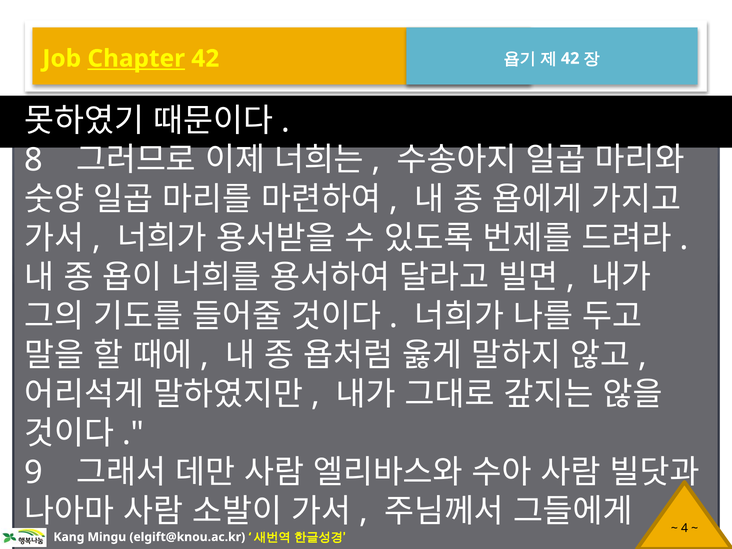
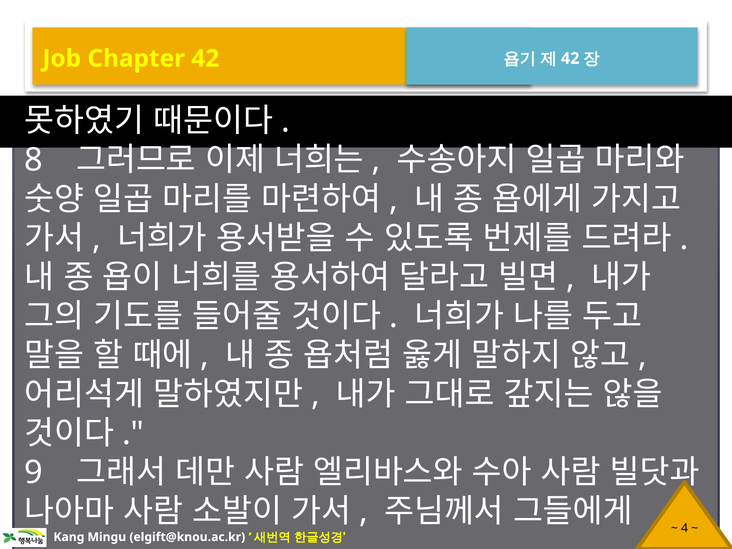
Chapter underline: present -> none (136, 59)
